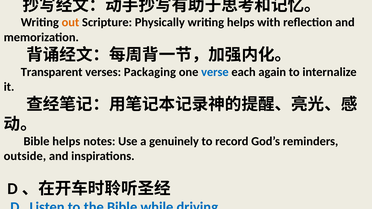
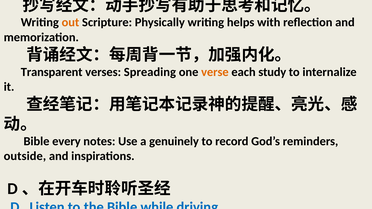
Packaging: Packaging -> Spreading (150, 72)
verse colour: blue -> orange (215, 72)
again: again -> study (272, 72)
Bible helps: helps -> every (66, 141)
